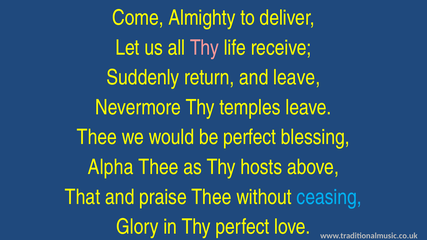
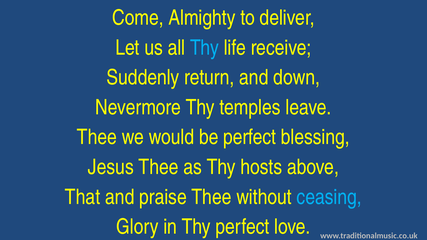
Thy colour: pink -> light blue (205, 48)
and leave: leave -> down (297, 78)
Alpha: Alpha -> Jesus (111, 167)
